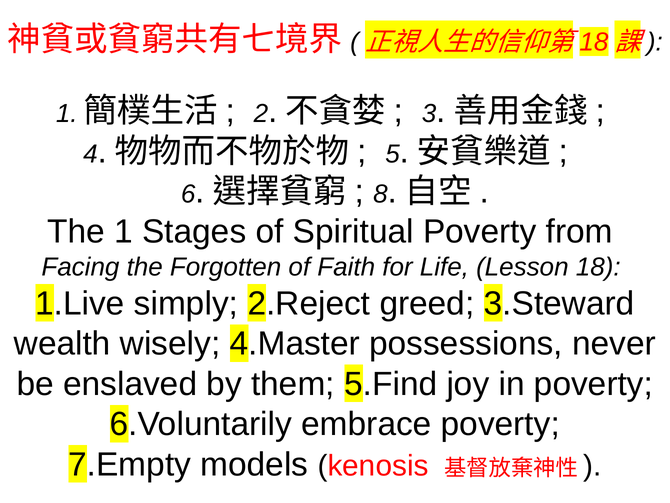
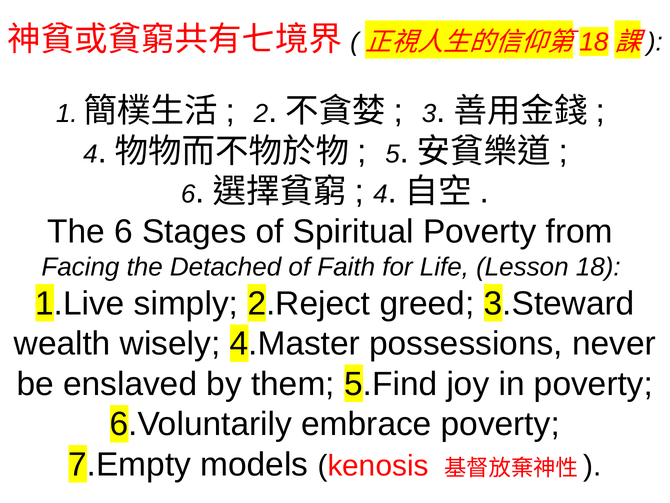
8: 8 -> 4 (380, 194)
The 1: 1 -> 6 (124, 232)
Forgotten: Forgotten -> Detached (226, 267)
